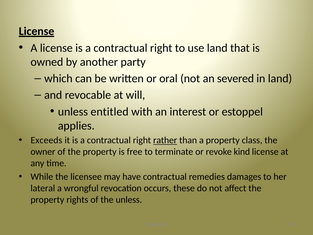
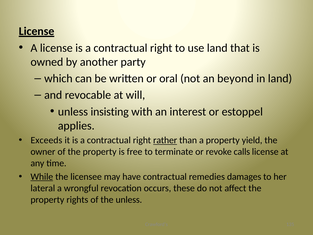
severed: severed -> beyond (235, 78)
entitled: entitled -> insisting (110, 112)
class: class -> yield (252, 140)
kind: kind -> calls (242, 152)
While underline: none -> present (42, 177)
